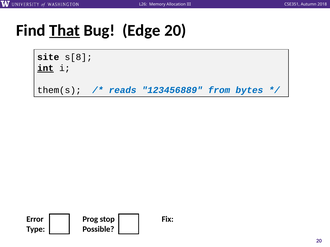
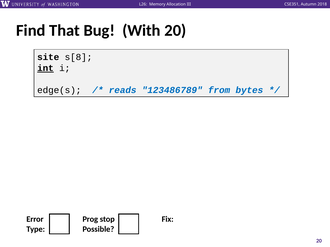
That underline: present -> none (65, 30)
Edge: Edge -> With (141, 30)
them(s: them(s -> edge(s (59, 90)
123456889: 123456889 -> 123486789 (172, 90)
